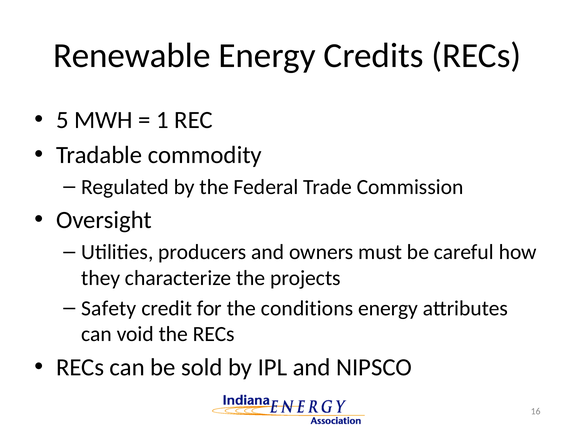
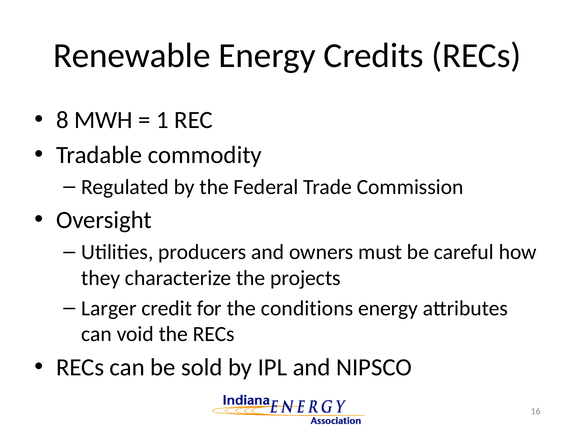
5: 5 -> 8 (62, 120)
Safety: Safety -> Larger (109, 308)
